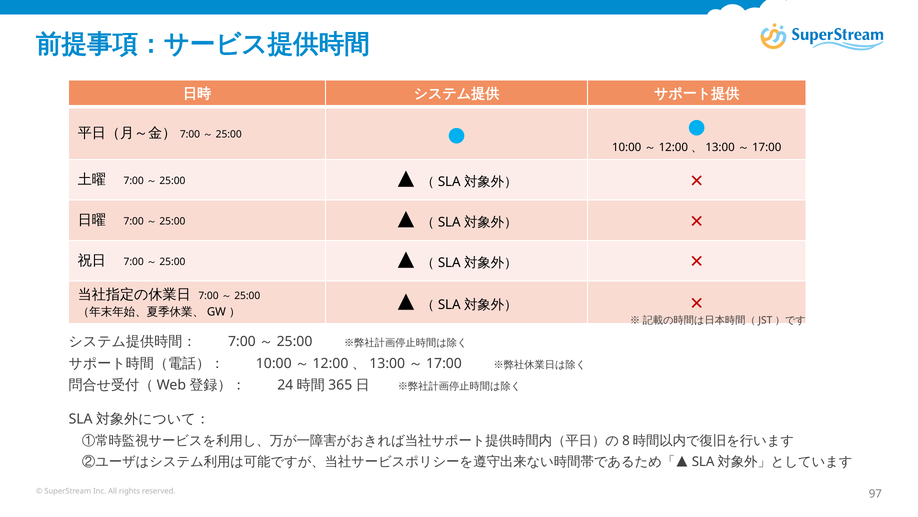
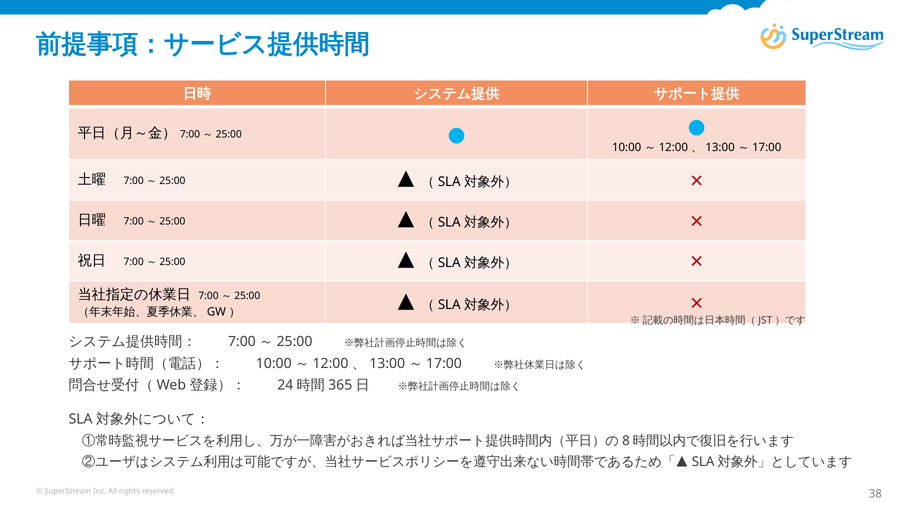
97: 97 -> 38 (875, 494)
